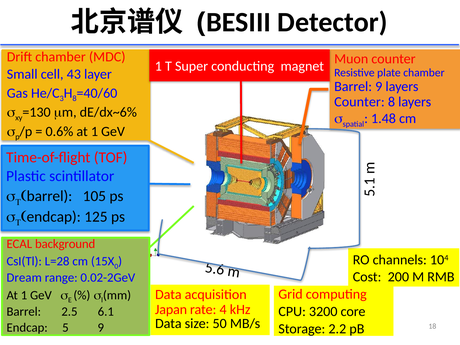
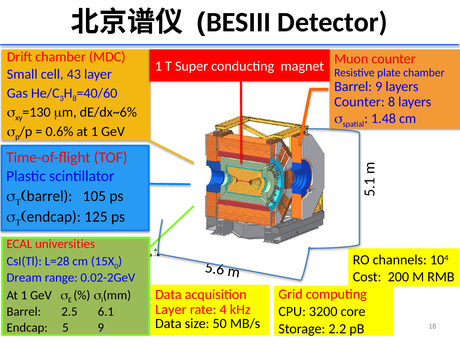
background: background -> universities (65, 244)
Japan: Japan -> Layer (171, 309)
